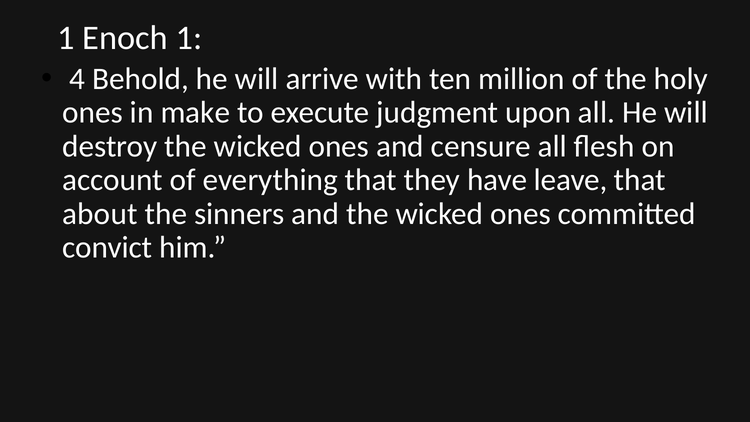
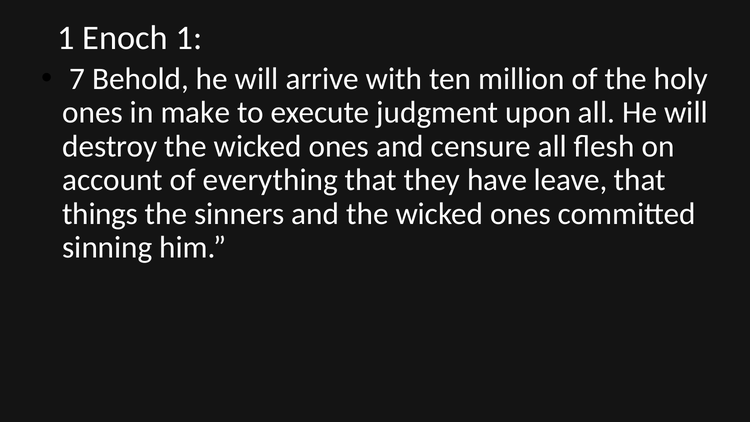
4: 4 -> 7 (77, 79)
about: about -> things (100, 214)
convict: convict -> sinning (107, 248)
